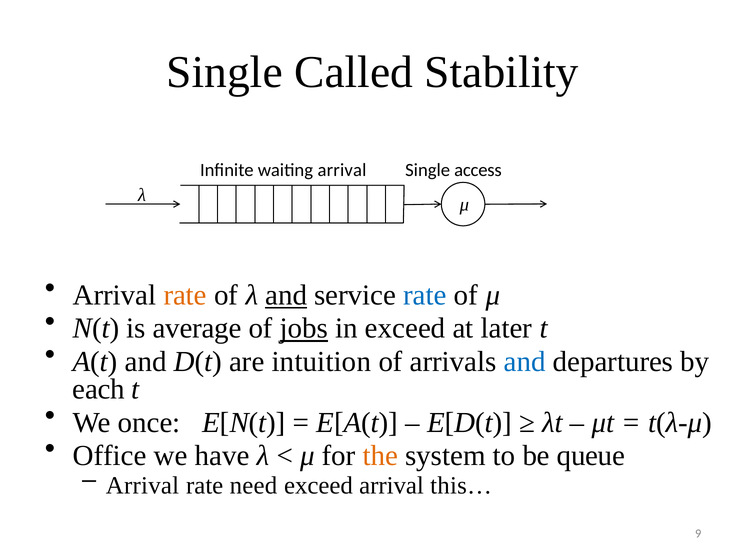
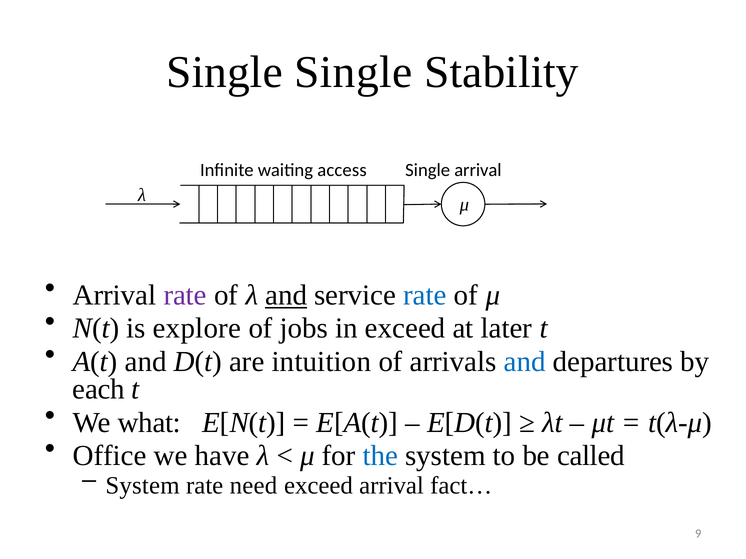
Single Called: Called -> Single (353, 72)
waiting arrival: arrival -> access (342, 170)
Single access: access -> arrival (478, 170)
rate colour: orange -> purple (185, 296)
average: average -> explore (197, 329)
jobs underline: present -> none (304, 329)
once: once -> what (149, 423)
the colour: orange -> blue (380, 456)
queue: queue -> called (591, 456)
Arrival: Arrival -> System (142, 486)
this…: this… -> fact… (461, 486)
